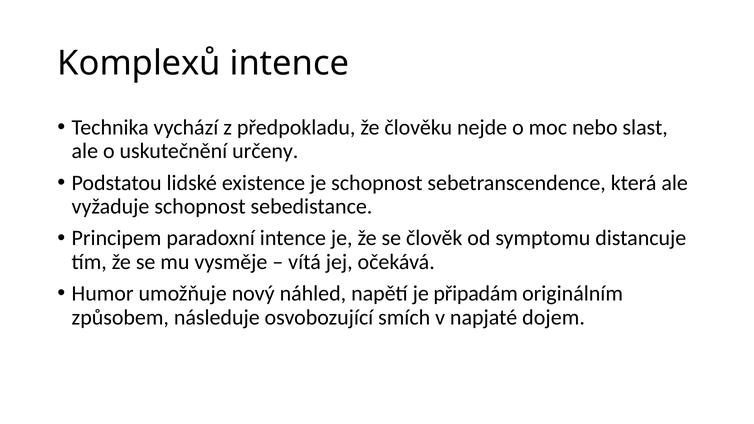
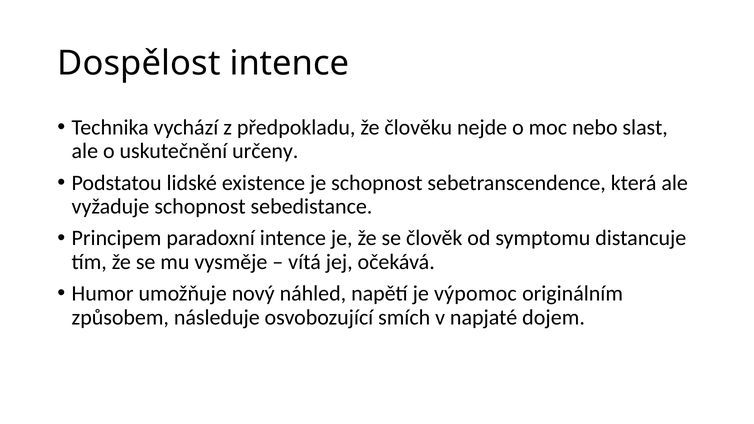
Komplexů: Komplexů -> Dospělost (139, 63)
připadám: připadám -> výpomoc (475, 294)
